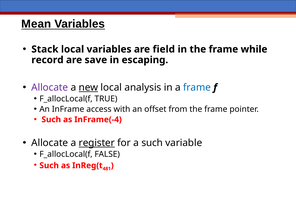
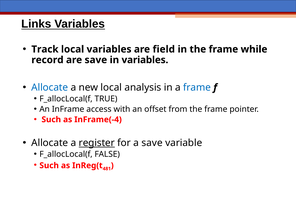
Mean: Mean -> Links (36, 24)
Stack: Stack -> Track (45, 49)
in escaping: escaping -> variables (145, 60)
Allocate colour: purple -> blue (50, 87)
new underline: present -> none (88, 87)
a such: such -> save (152, 143)
